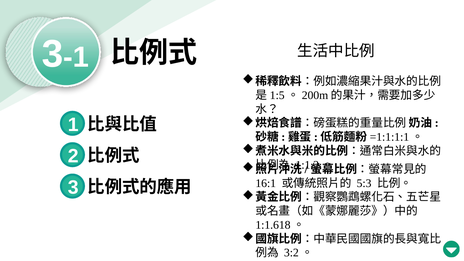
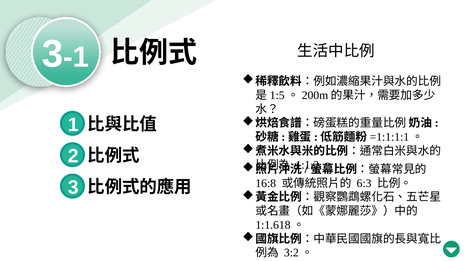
16:1: 16:1 -> 16:8 (266, 183)
5:3: 5:3 -> 6:3 (364, 183)
